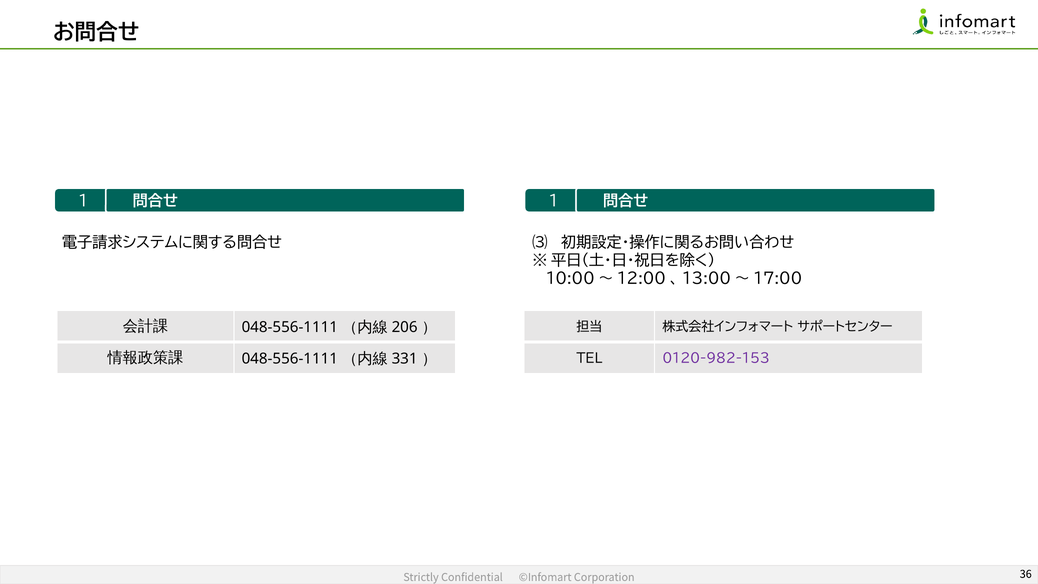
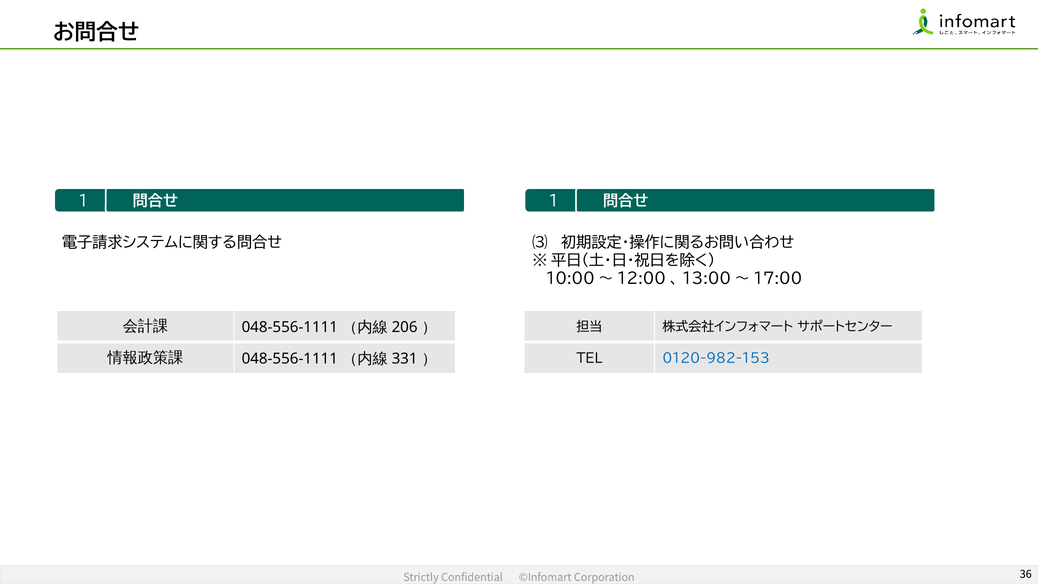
0120-982-153 colour: purple -> blue (716, 358)
